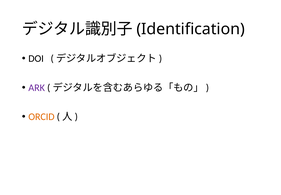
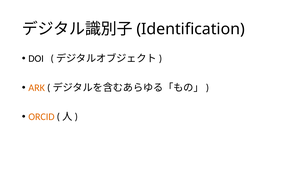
ARK colour: purple -> orange (37, 87)
